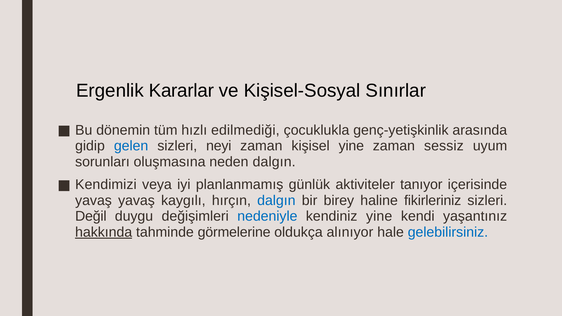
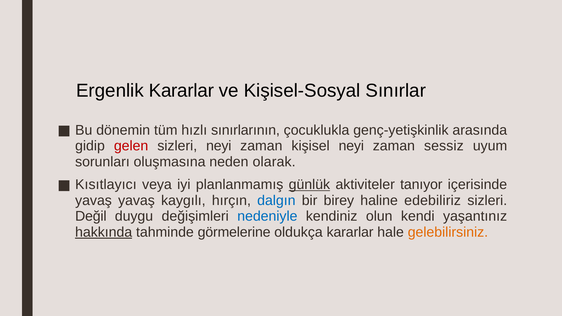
edilmediği: edilmediği -> sınırlarının (245, 130)
gelen colour: blue -> red (131, 146)
kişisel yine: yine -> neyi (351, 146)
neden dalgın: dalgın -> olarak (274, 162)
Kendimizi: Kendimizi -> Kısıtlayıcı (106, 185)
günlük underline: none -> present (309, 185)
fikirleriniz: fikirleriniz -> edebiliriz (433, 201)
kendiniz yine: yine -> olun (379, 216)
oldukça alınıyor: alınıyor -> kararlar (350, 232)
gelebilirsiniz colour: blue -> orange (448, 232)
